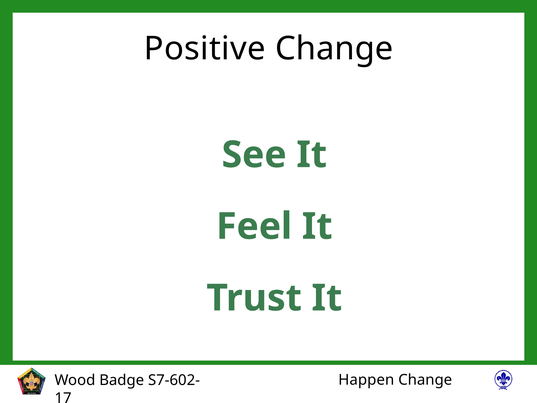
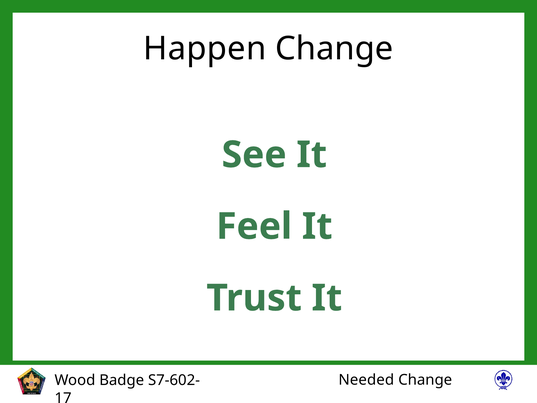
Positive: Positive -> Happen (205, 49)
Happen: Happen -> Needed (366, 380)
